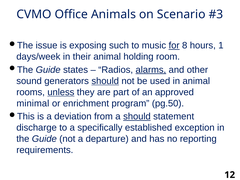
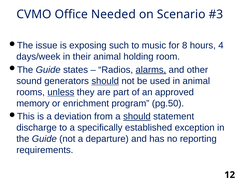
Animals: Animals -> Needed (113, 14)
for underline: present -> none (174, 45)
1: 1 -> 4 (221, 45)
minimal: minimal -> memory (33, 103)
